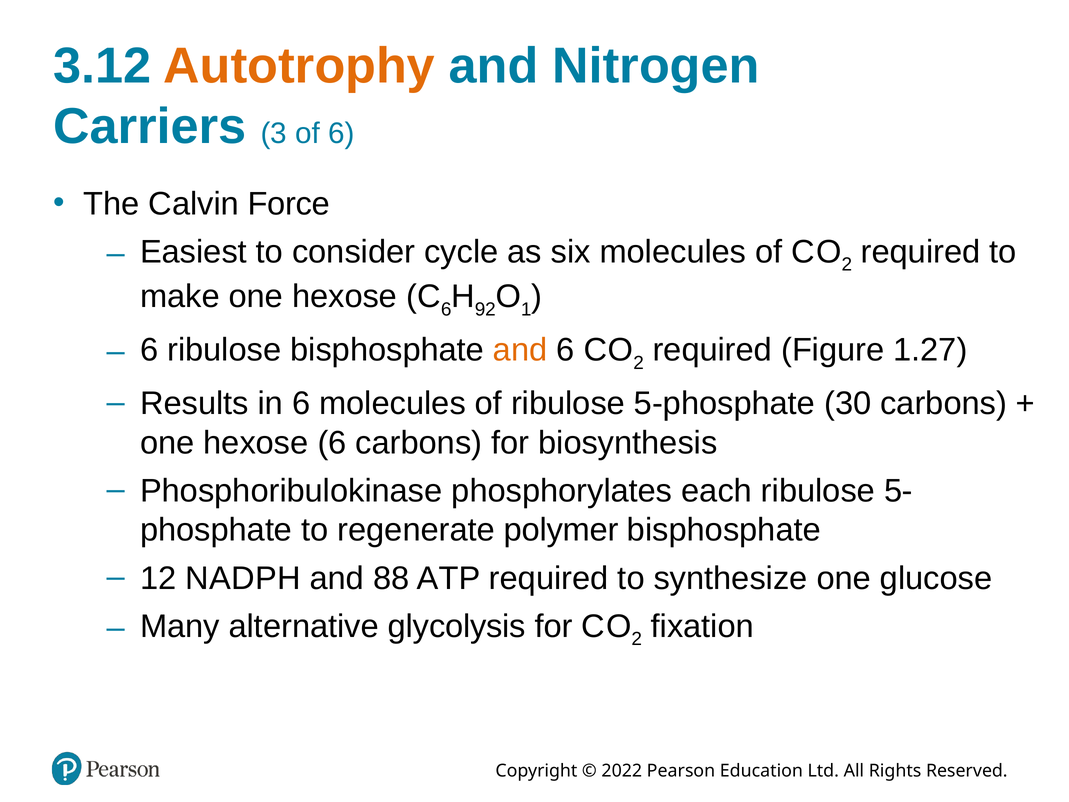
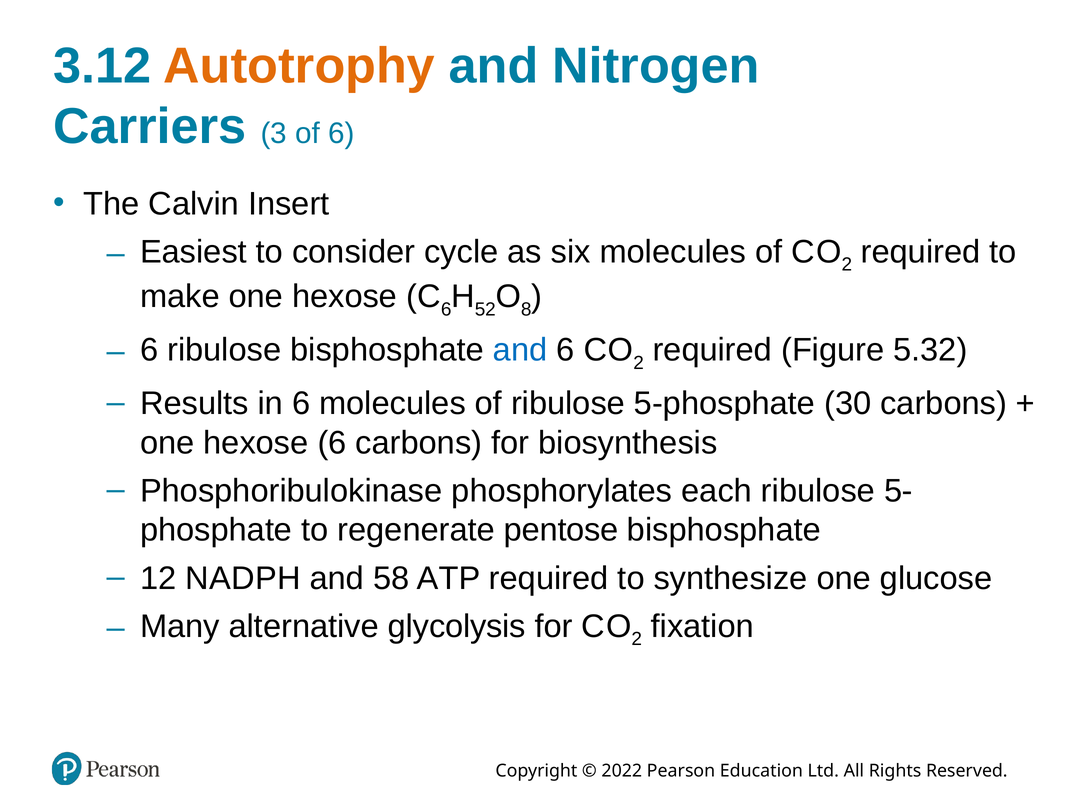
Force: Force -> Insert (289, 204)
92: 92 -> 52 (485, 309)
1: 1 -> 8 (526, 309)
and colour: orange -> blue (520, 350)
1.27: 1.27 -> 5.32 (930, 350)
polymer: polymer -> pentose (561, 530)
88: 88 -> 58 (391, 578)
